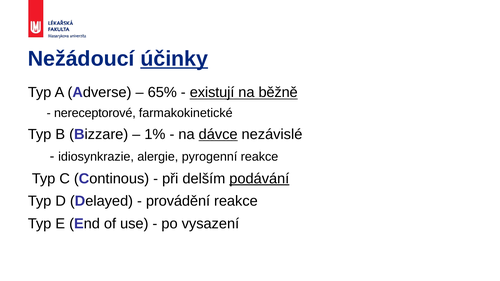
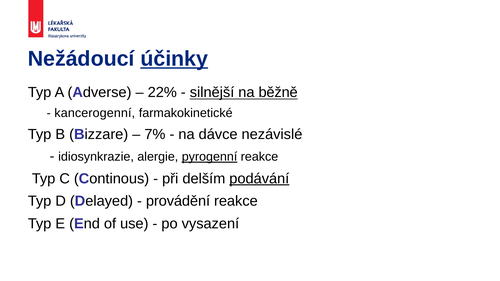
65%: 65% -> 22% (162, 93)
existují: existují -> silnější (212, 93)
nereceptorové: nereceptorové -> kancerogenní (95, 113)
1%: 1% -> 7% (155, 135)
dávce underline: present -> none (218, 135)
pyrogenní underline: none -> present (210, 157)
